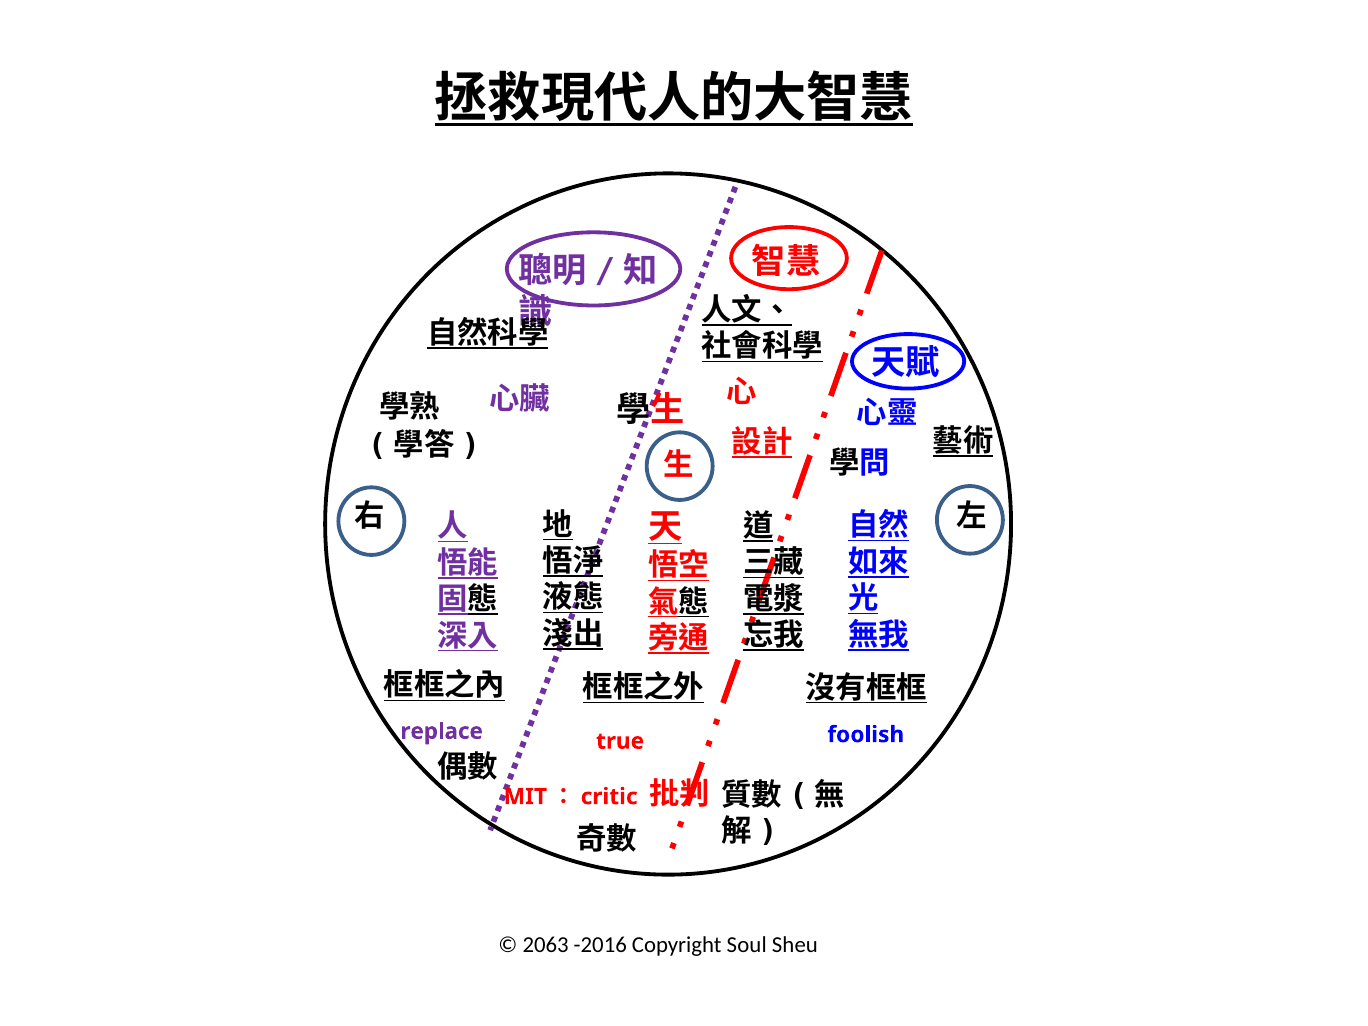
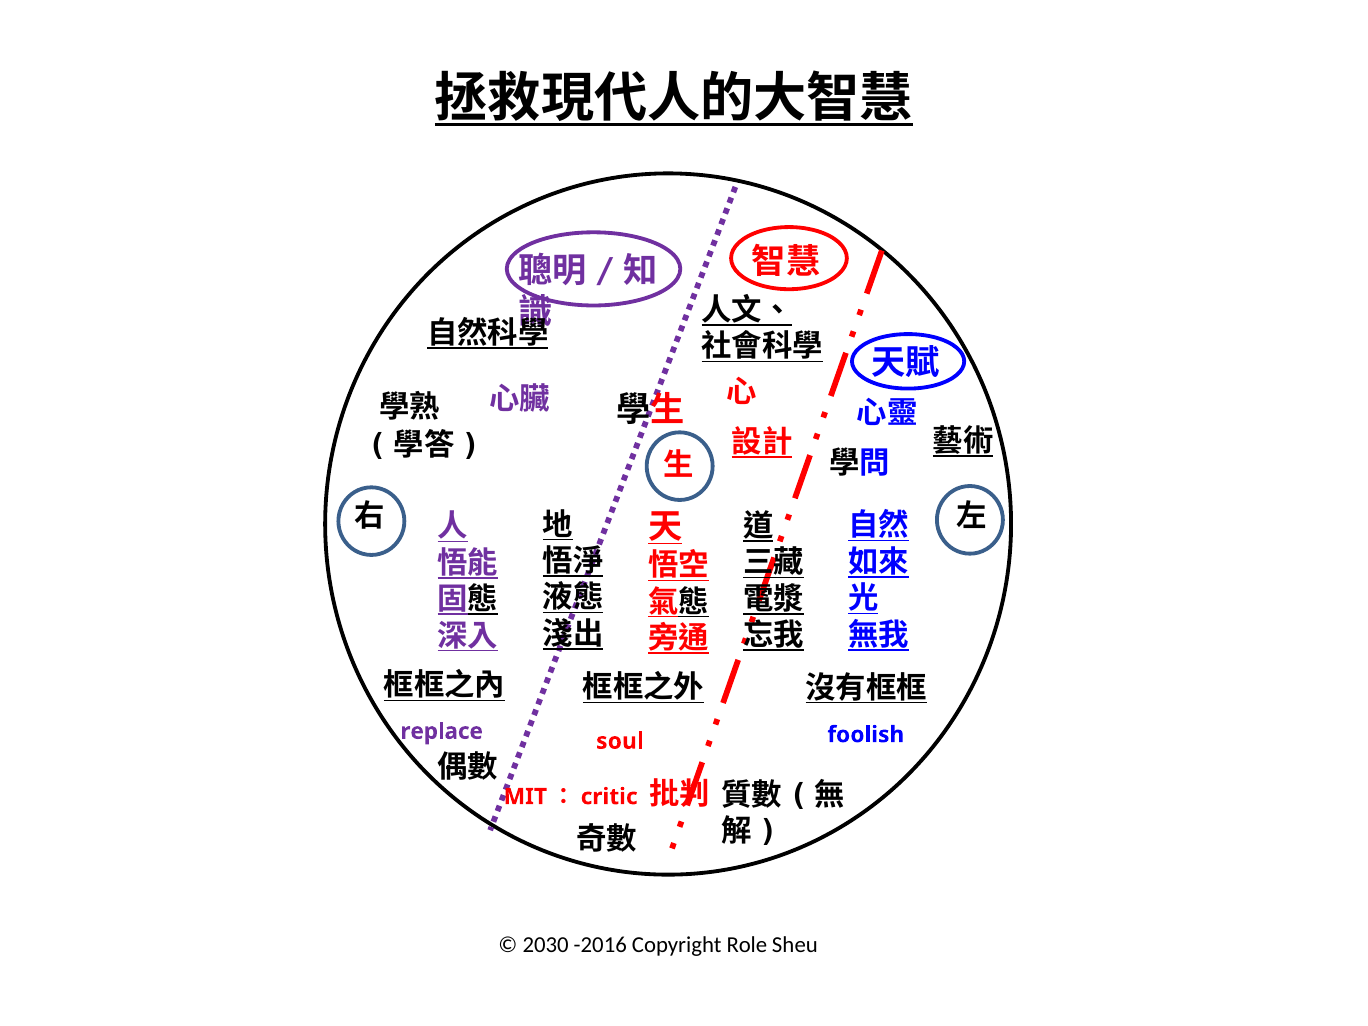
true: true -> soul (620, 741)
2063: 2063 -> 2030 (546, 945)
Soul: Soul -> Role (747, 945)
